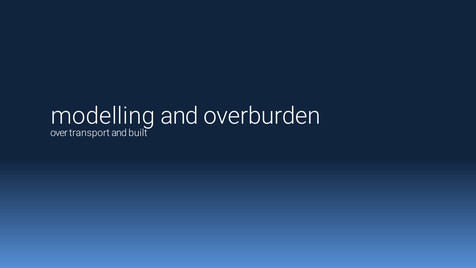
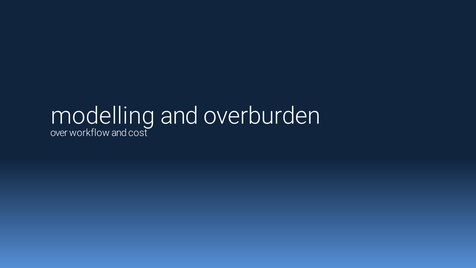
transport: transport -> workflow (89, 133)
built: built -> cost (138, 133)
